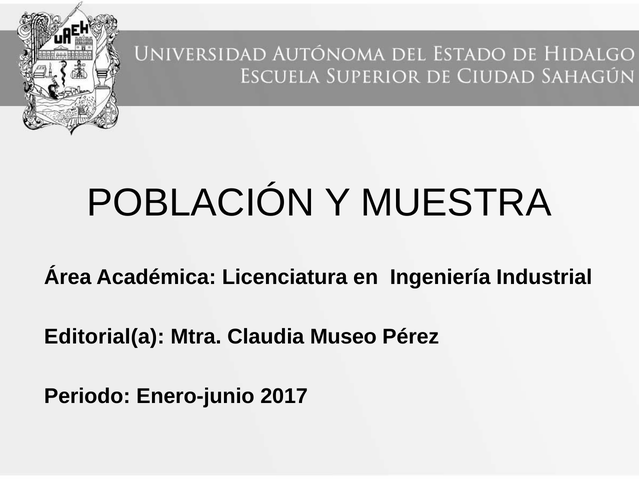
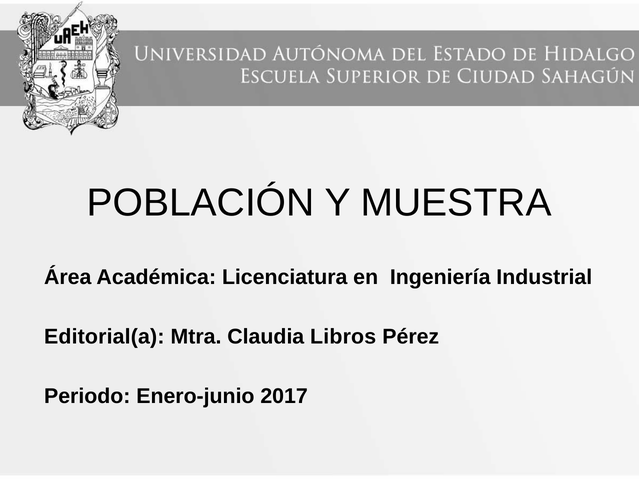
Museo: Museo -> Libros (343, 337)
